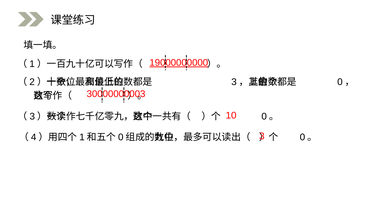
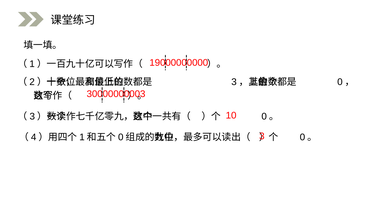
19000000000 underline: present -> none (179, 63)
